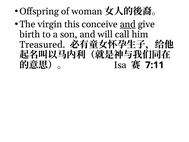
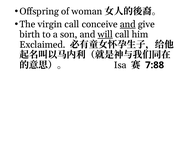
virgin this: this -> call (72, 24)
will underline: none -> present (105, 34)
Treasured: Treasured -> Exclaimed (42, 45)
7:11: 7:11 -> 7:88 (155, 65)
